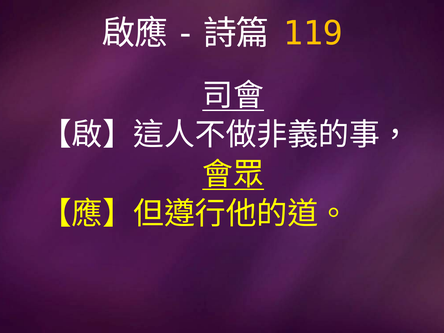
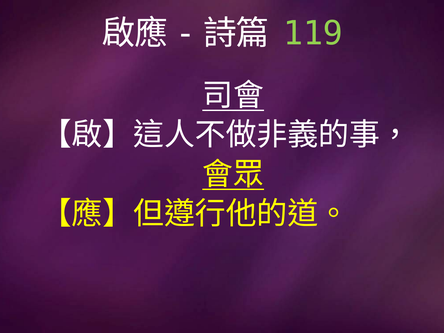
119 colour: yellow -> light green (313, 33)
